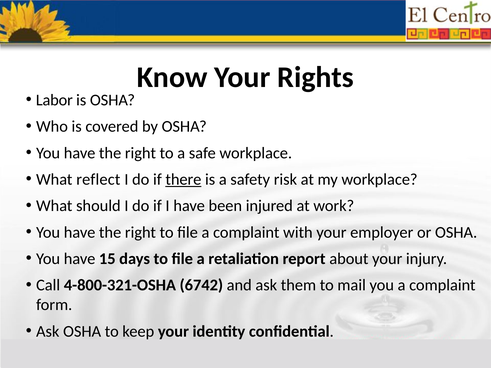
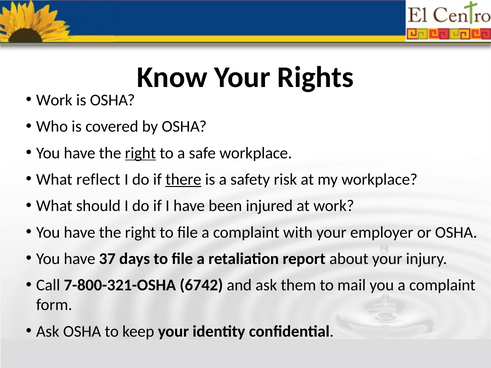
Labor: Labor -> Work (54, 100)
right underline: none -> present (140, 153)
15: 15 -> 37 (107, 259)
4-800-321-OSHA: 4-800-321-OSHA -> 7-800-321-OSHA (120, 285)
